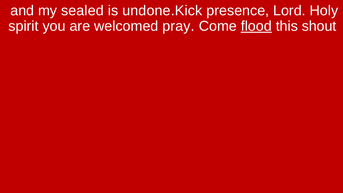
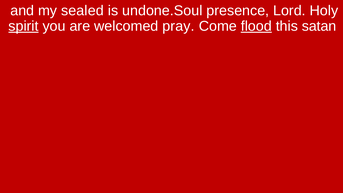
undone.Kick: undone.Kick -> undone.Soul (162, 11)
spirit underline: none -> present (24, 26)
shout: shout -> satan (319, 26)
